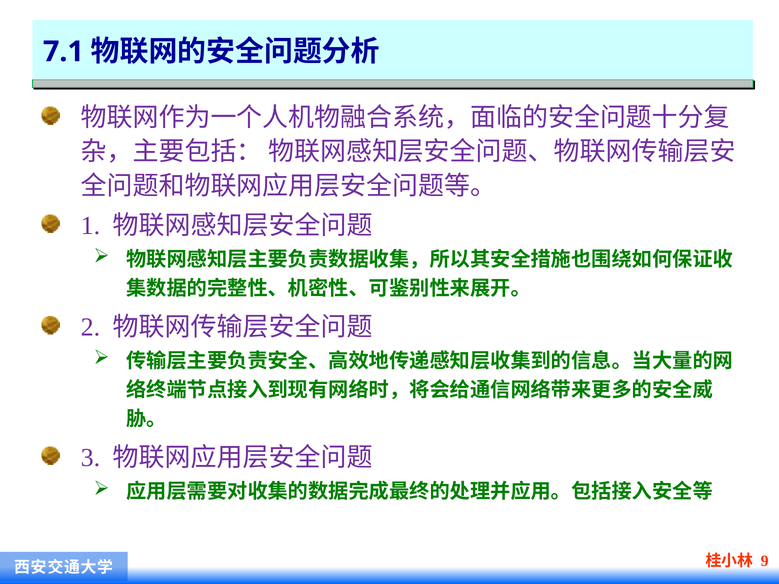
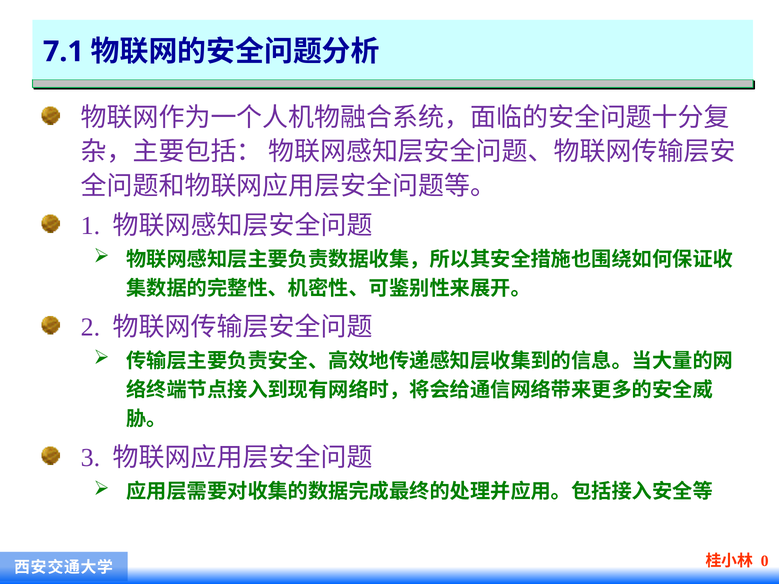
9: 9 -> 0 (765, 561)
